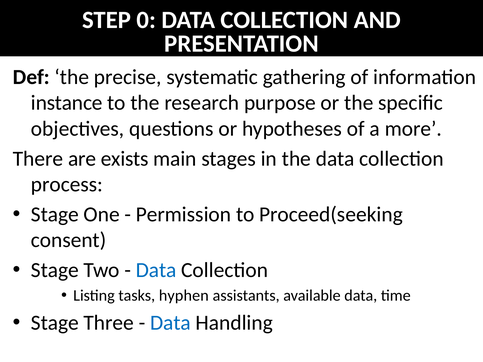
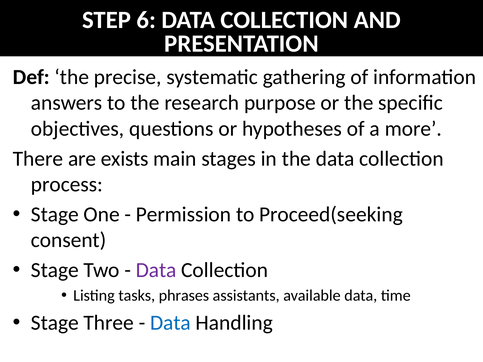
0: 0 -> 6 (146, 20)
instance: instance -> answers (67, 103)
Data colour: blue -> purple (156, 270)
hyphen: hyphen -> phrases (184, 296)
